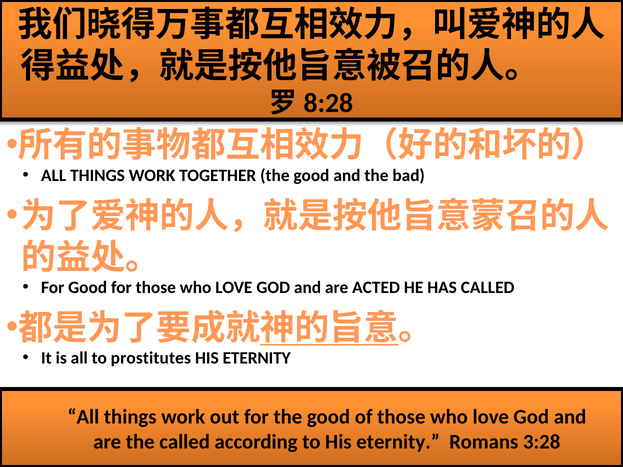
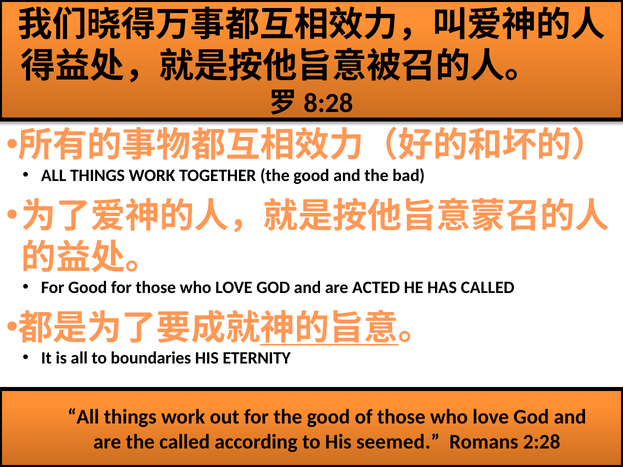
prostitutes: prostitutes -> boundaries (151, 358)
to His eternity: eternity -> seemed (398, 442)
3:28: 3:28 -> 2:28 (542, 442)
